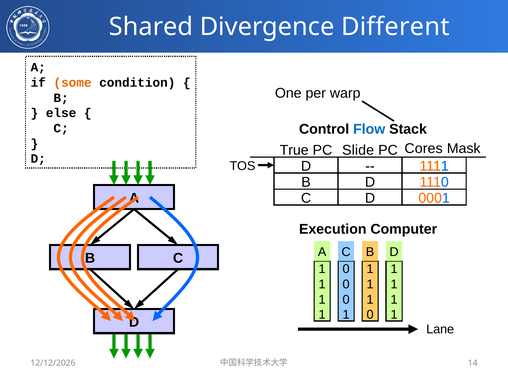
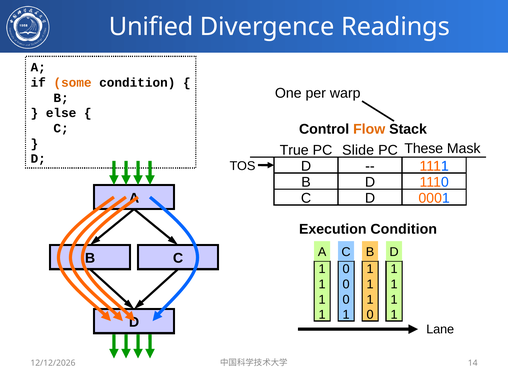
Shared: Shared -> Unified (151, 27)
Different: Different -> Readings (395, 27)
Flow colour: blue -> orange (369, 129)
Cores: Cores -> These (424, 149)
Execution Computer: Computer -> Condition (404, 229)
